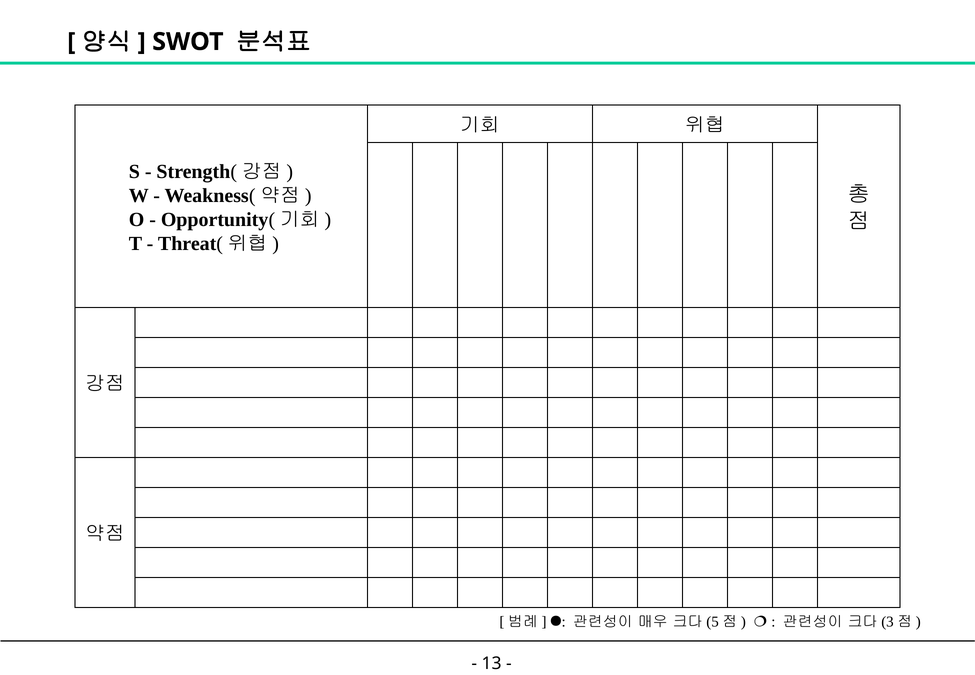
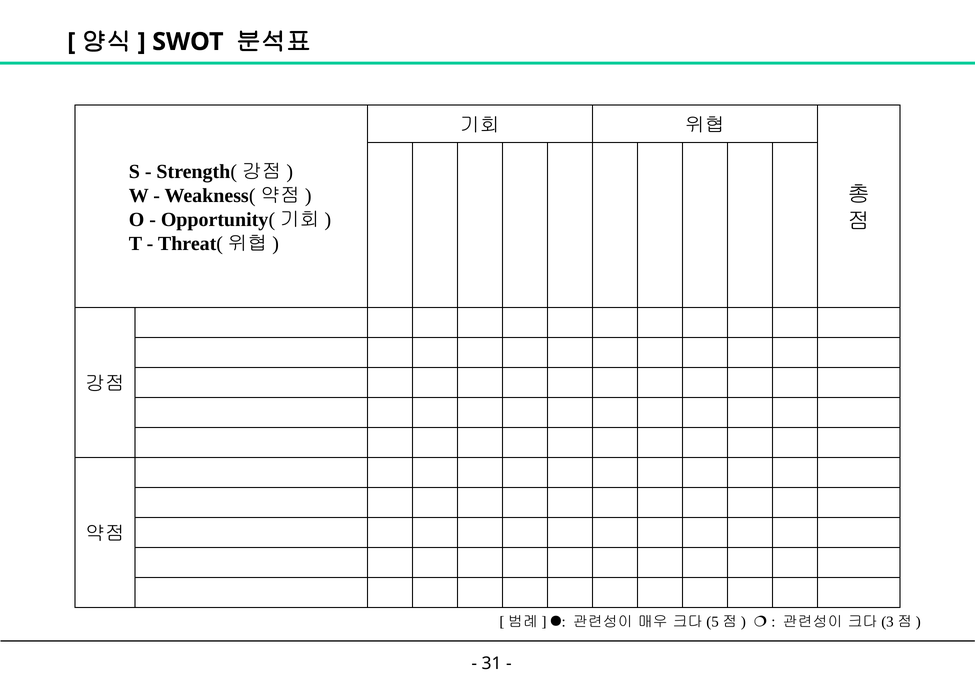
13: 13 -> 31 (492, 663)
